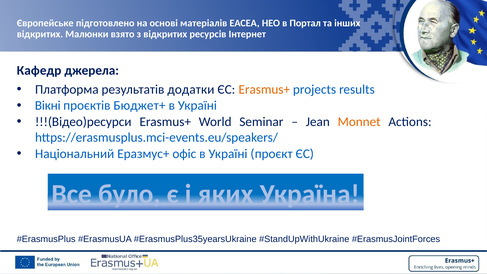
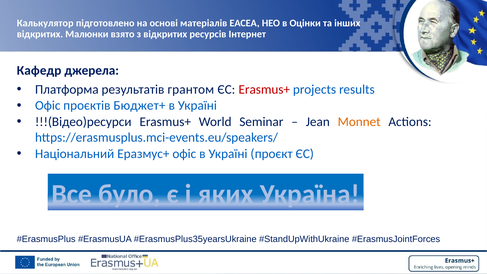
Європейське: Європейське -> Калькулятор (45, 23)
Портал: Портал -> Оцінки (305, 23)
додатки: додатки -> грантом (191, 89)
Erasmus+ colour: orange -> red (264, 89)
Вікні: Вікні -> Офіс (48, 106)
